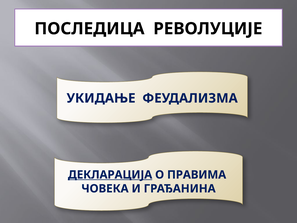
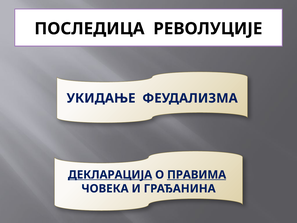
ПРАВИМА underline: none -> present (197, 175)
